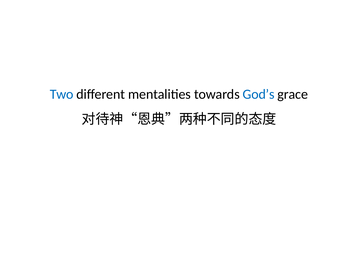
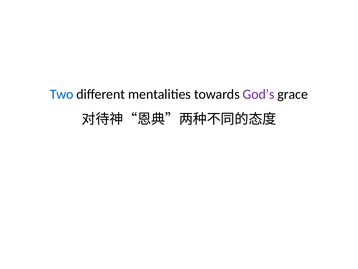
God’s colour: blue -> purple (259, 94)
